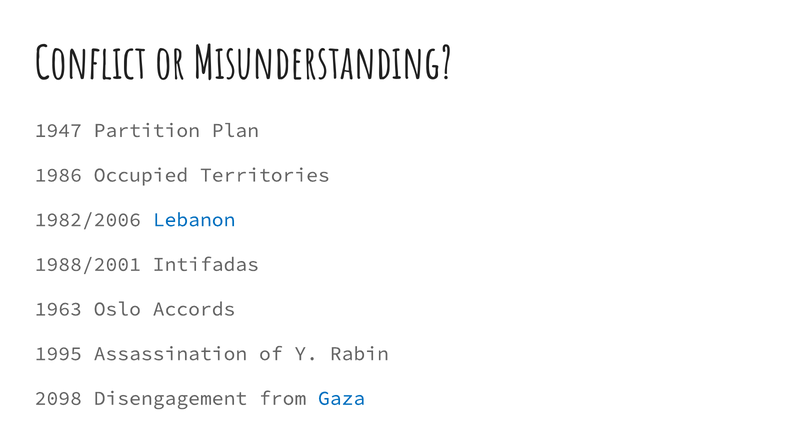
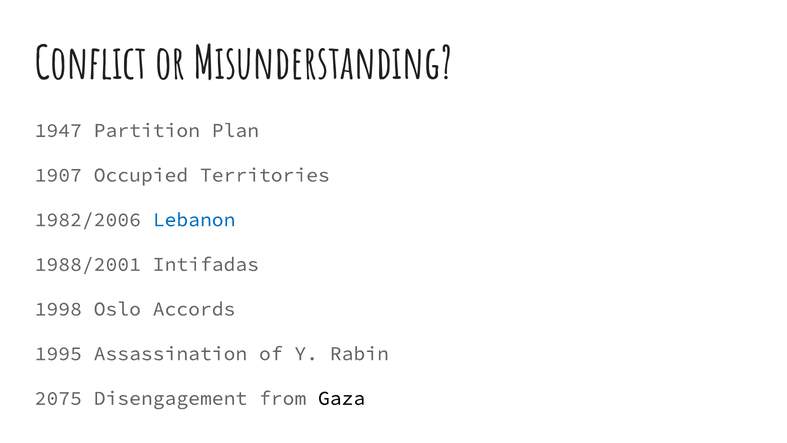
1986: 1986 -> 1907 (58, 175)
1963: 1963 -> 1998 (58, 309)
2098: 2098 -> 2075 (58, 398)
Gaza colour: blue -> black (342, 398)
